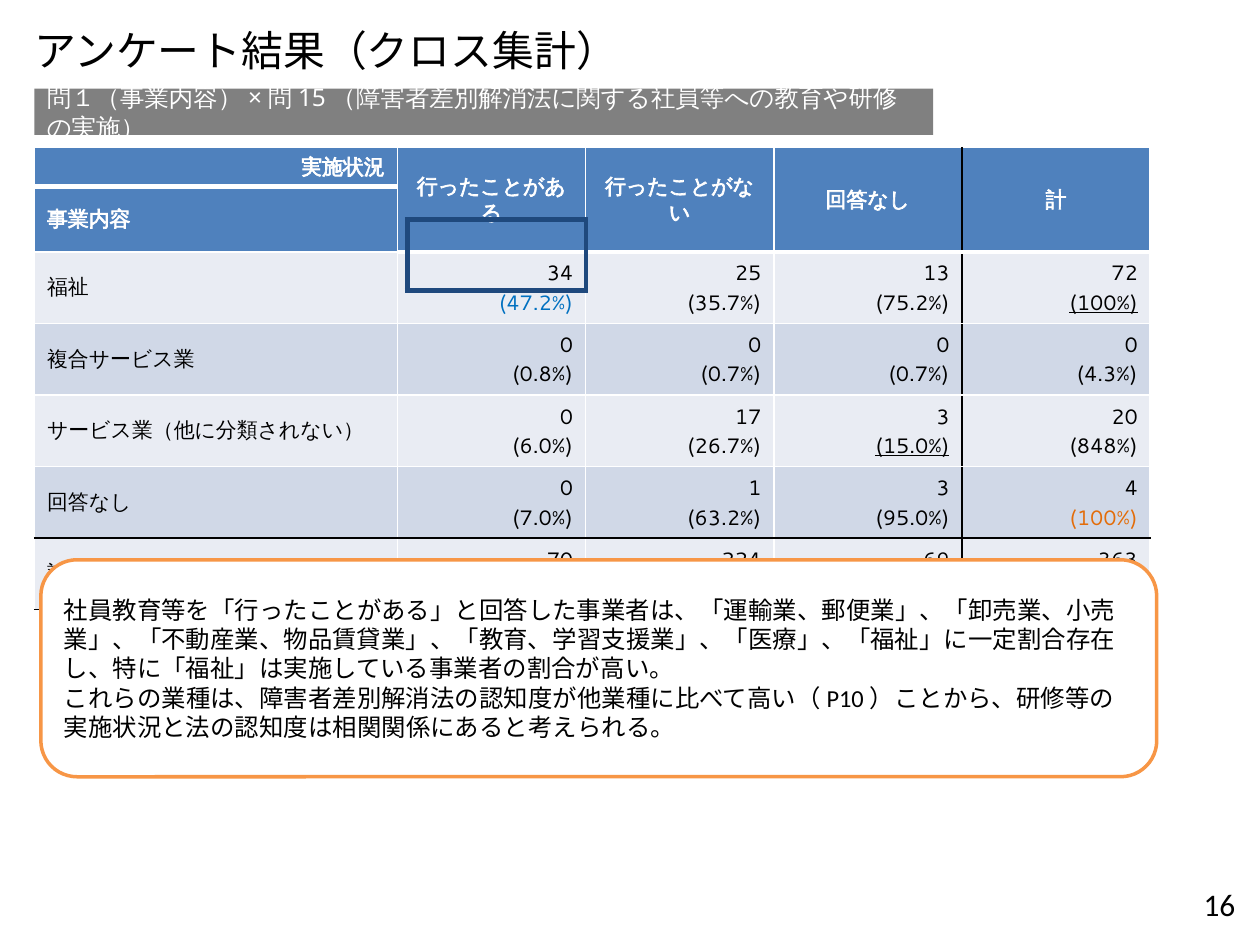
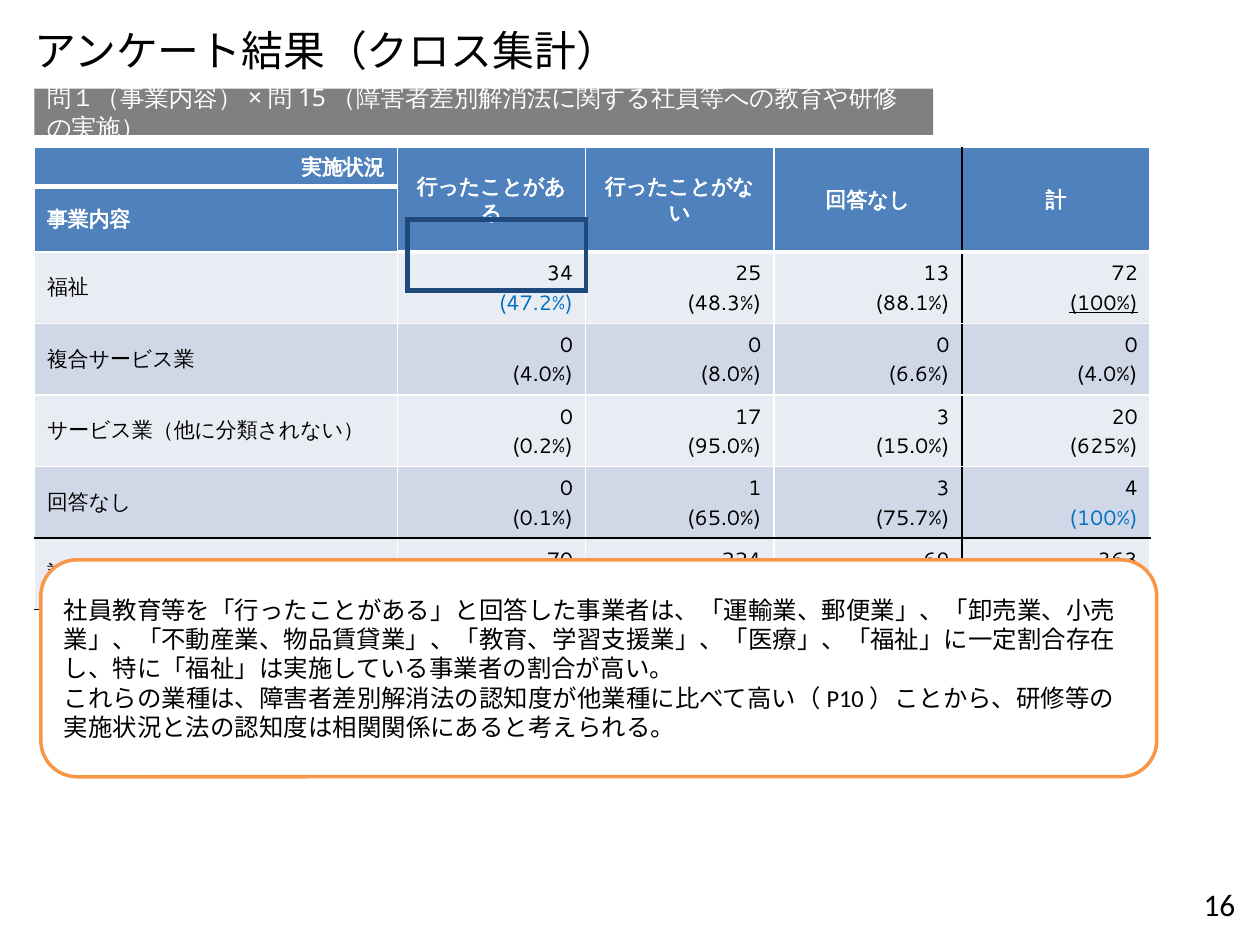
35.7%: 35.7% -> 48.3% (724, 303)
75.2%: 75.2% -> 88.1% (912, 303)
0.8%: 0.8% -> 4.0% (542, 375)
0.7%: 0.7% -> 8.0% (731, 375)
0.7%: 0.7% -> 6.6% (919, 375)
4.3%: 4.3% -> 4.0% (1107, 375)
6.0%: 6.0% -> 0.2% (542, 446)
26.7%: 26.7% -> 95.0% (724, 446)
15.0% underline: present -> none (912, 446)
848%: 848% -> 625% (1104, 446)
7.0%: 7.0% -> 0.1% (542, 518)
63.2%: 63.2% -> 65.0% (724, 518)
95.0%: 95.0% -> 75.7% (912, 518)
100% colour: orange -> blue (1104, 518)
